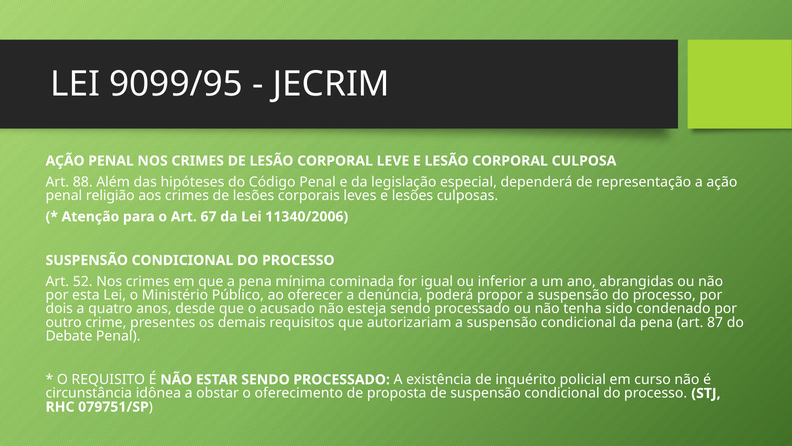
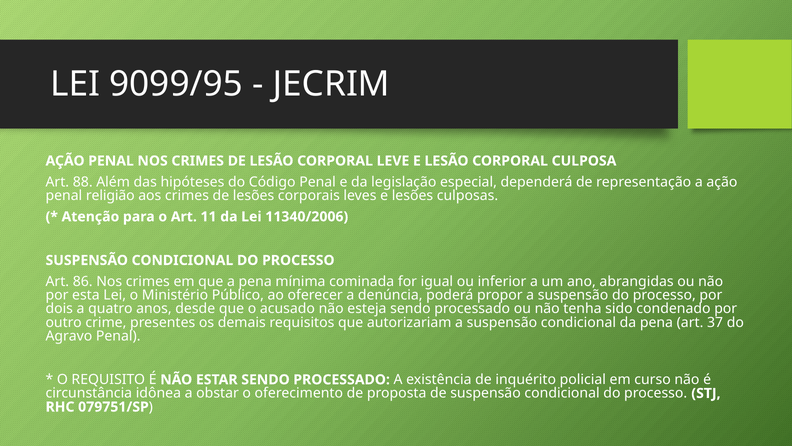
67: 67 -> 11 (209, 217)
52: 52 -> 86 (83, 281)
87: 87 -> 37 (715, 322)
Debate: Debate -> Agravo (69, 336)
